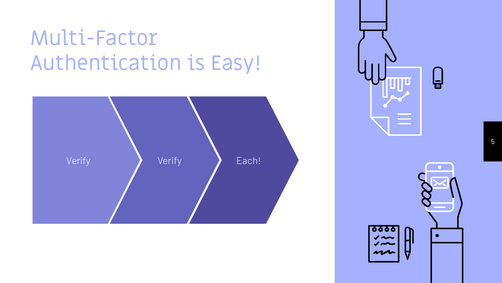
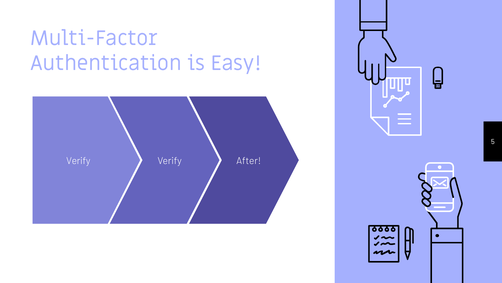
Each: Each -> After (249, 160)
